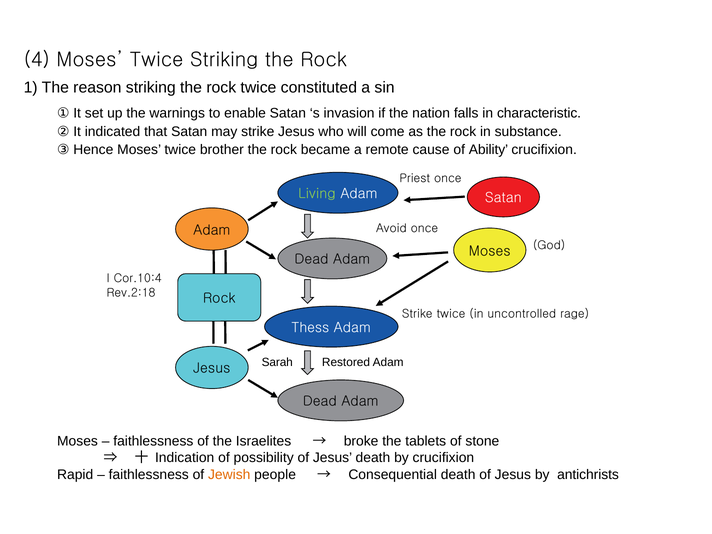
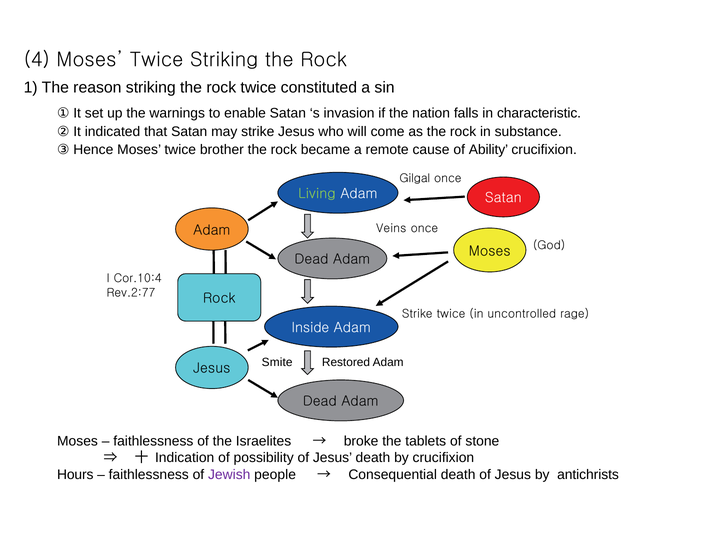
Priest: Priest -> Gilgal (415, 178)
Avoid: Avoid -> Veins (391, 228)
Rev.2:18: Rev.2:18 -> Rev.2:77 (131, 293)
Thess: Thess -> Inside (310, 328)
Sarah: Sarah -> Smite (277, 362)
Rapid: Rapid -> Hours (75, 474)
Jewish colour: orange -> purple (229, 474)
